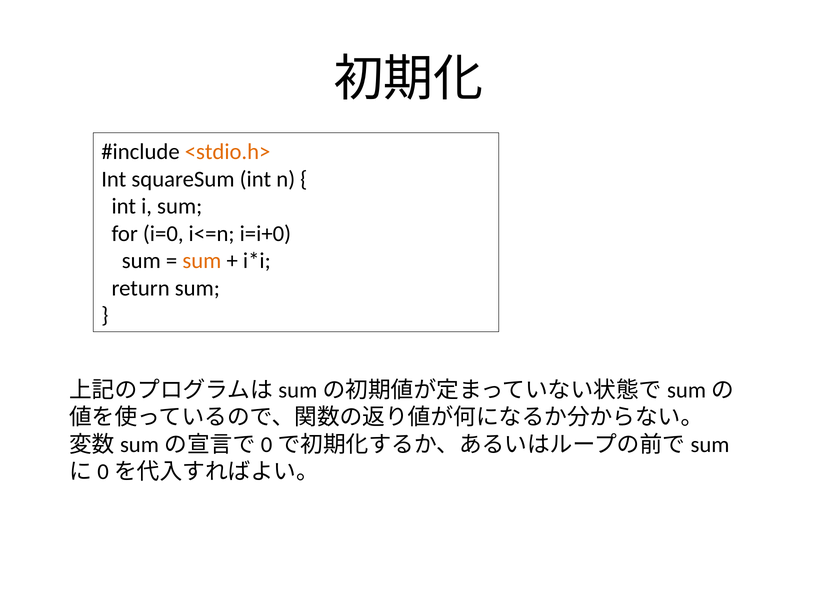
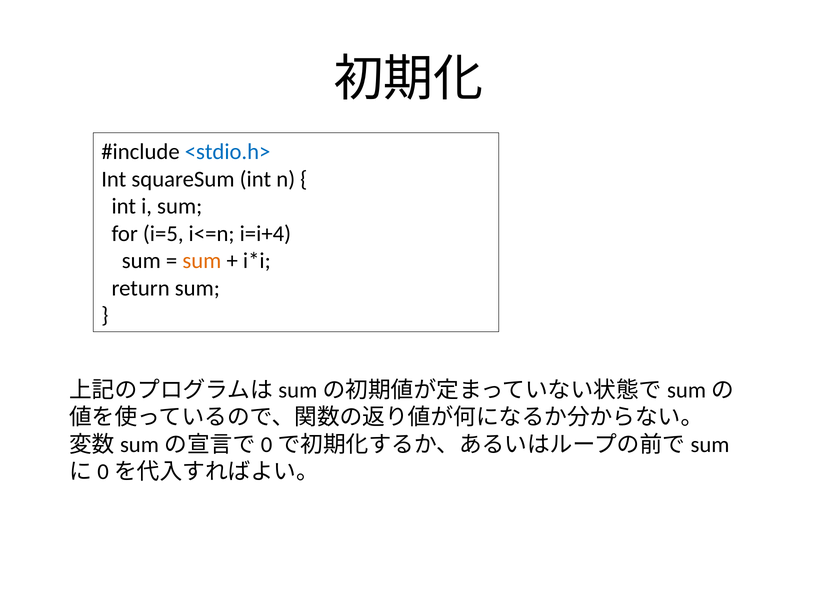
<stdio.h> colour: orange -> blue (228, 152)
i=0: i=0 -> i=5 (163, 234)
i=i+0: i=i+0 -> i=i+4 (265, 234)
